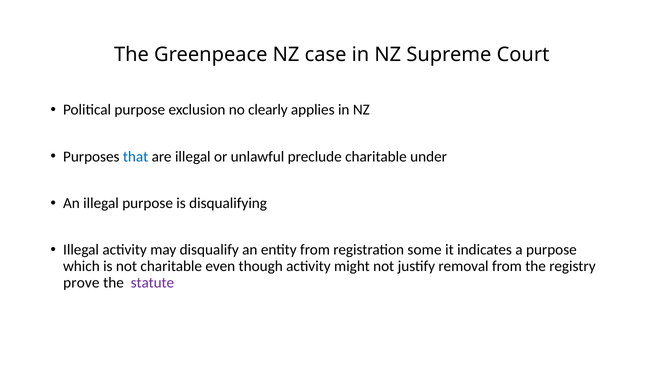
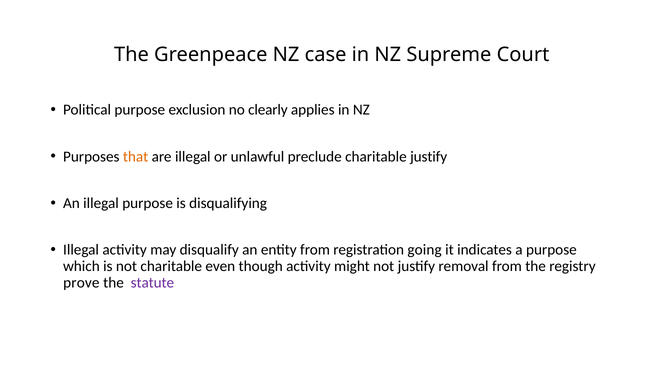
that colour: blue -> orange (136, 157)
charitable under: under -> justify (429, 157)
some: some -> going (425, 250)
